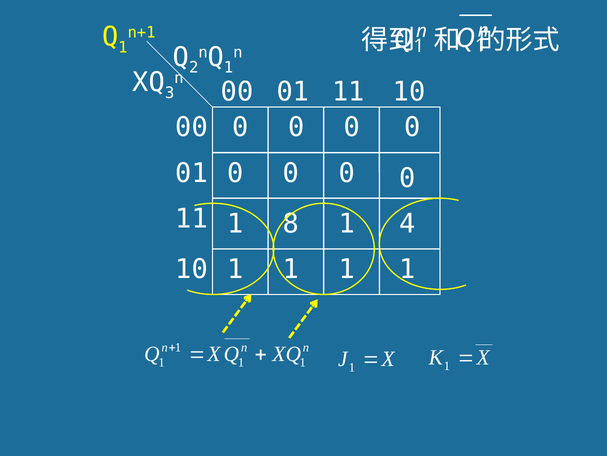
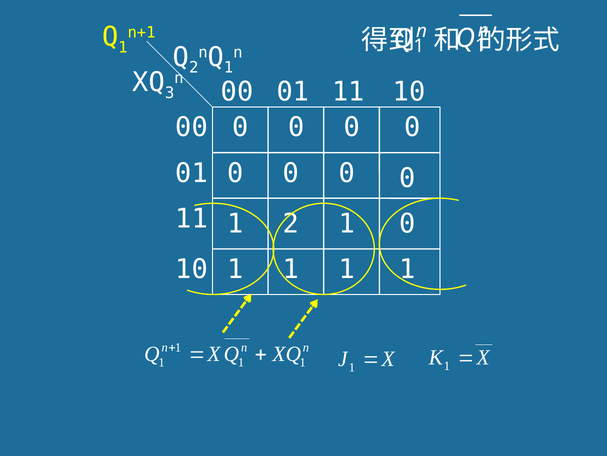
1 8: 8 -> 2 (291, 223)
4: 4 -> 0 (407, 223)
